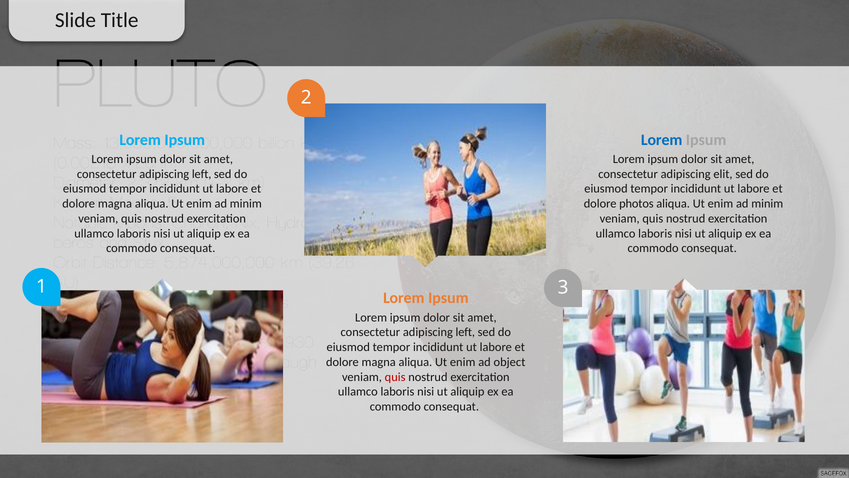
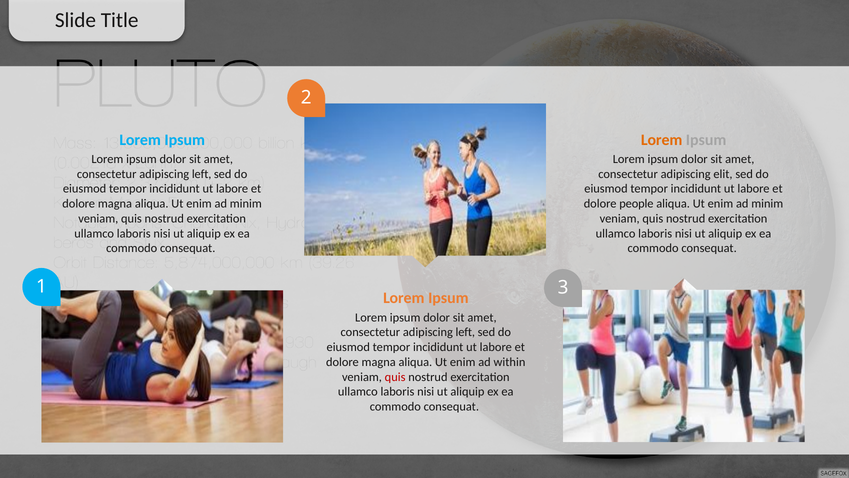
Lorem colour: blue -> orange (662, 140)
photos: photos -> people (636, 204)
object: object -> within (509, 362)
